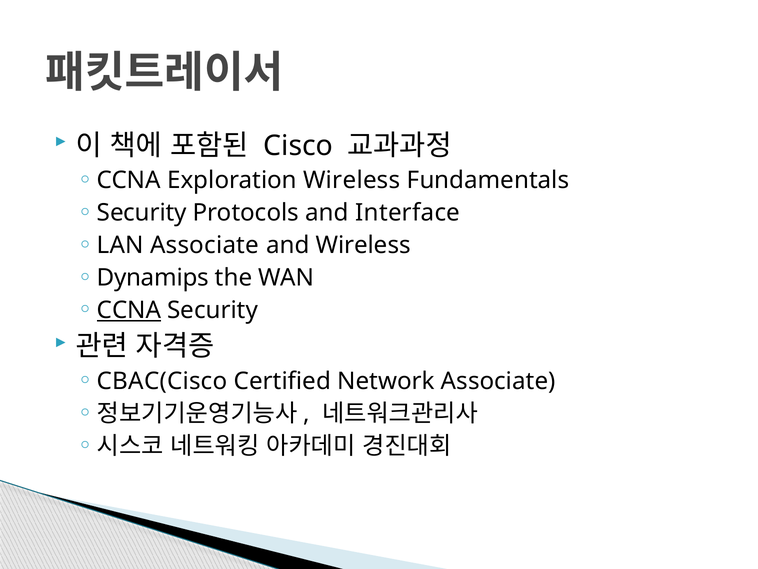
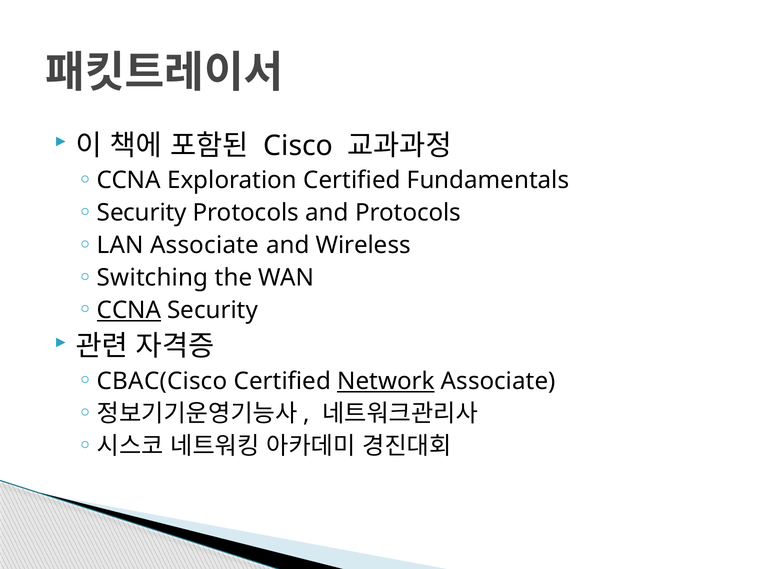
Exploration Wireless: Wireless -> Certified (352, 180)
and Interface: Interface -> Protocols (408, 213)
Dynamips: Dynamips -> Switching (153, 278)
Network underline: none -> present (386, 381)
